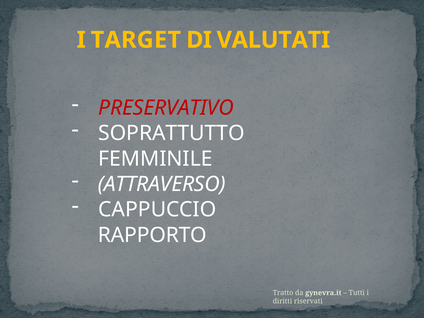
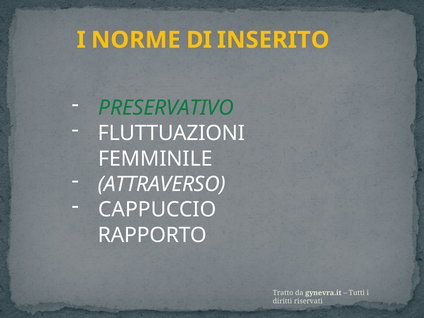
TARGET: TARGET -> NORME (136, 40)
VALUTATI: VALUTATI -> INSERITO (273, 40)
PRESERVATIVO colour: red -> green (166, 108)
SOPRATTUTTO: SOPRATTUTTO -> FLUTTUAZIONI (171, 133)
